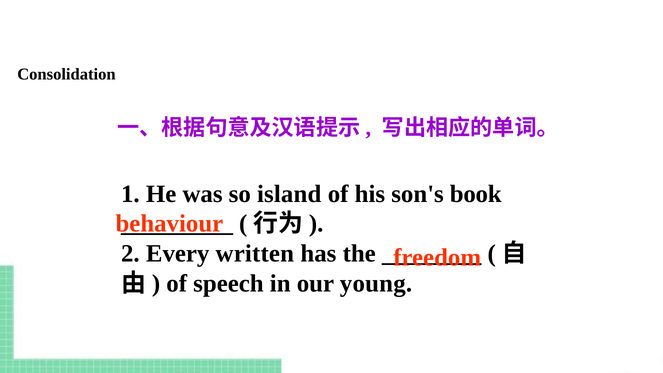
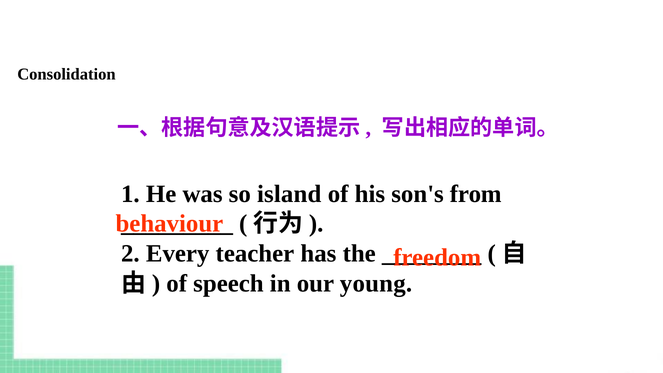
book: book -> from (476, 194)
written: written -> teacher (255, 254)
